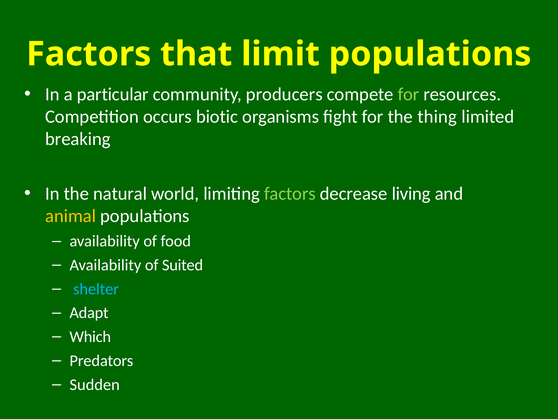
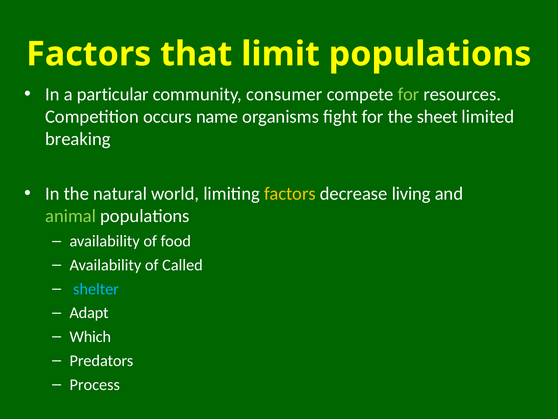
producers: producers -> consumer (284, 94)
biotic: biotic -> name (217, 117)
thing: thing -> sheet (437, 117)
factors colour: light green -> yellow (290, 194)
animal colour: yellow -> light green (71, 216)
Suited: Suited -> Called (182, 265)
Sudden: Sudden -> Process (95, 384)
